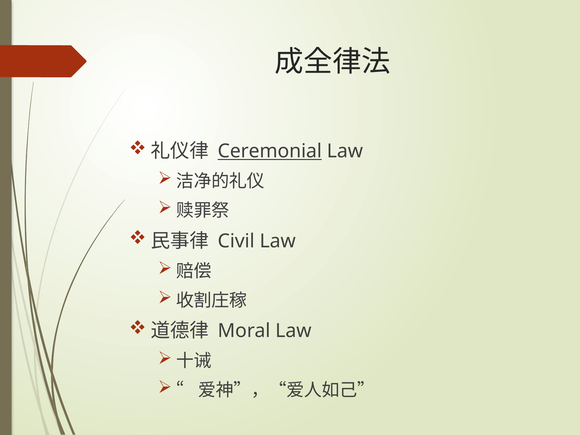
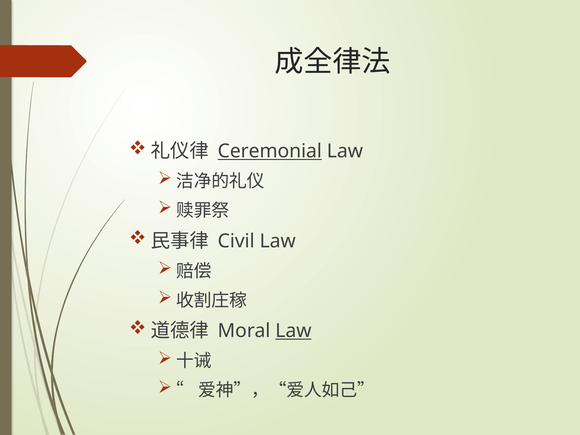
Law underline: none -> present (293, 331)
